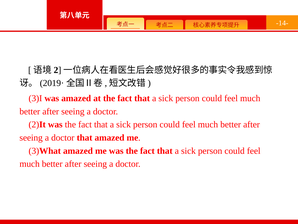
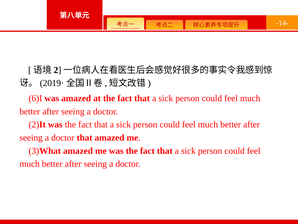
3)I: 3)I -> 6)I (35, 98)
